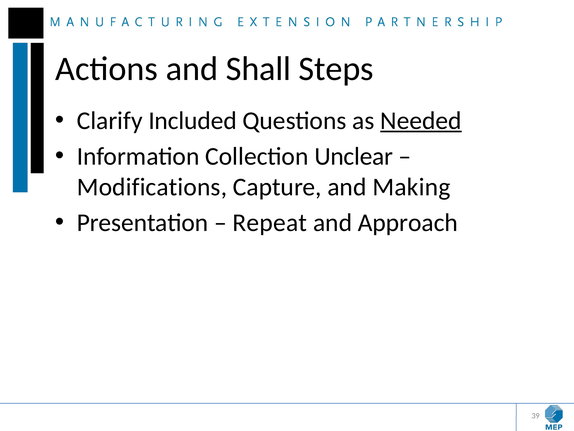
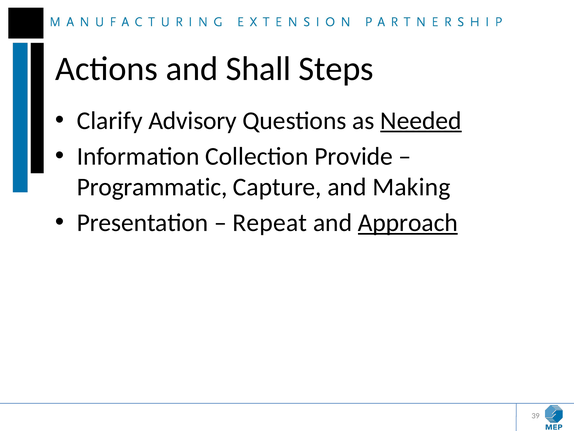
Included: Included -> Advisory (193, 120)
Unclear: Unclear -> Provide (354, 156)
Modifications: Modifications -> Programmatic (152, 187)
Approach underline: none -> present (408, 223)
